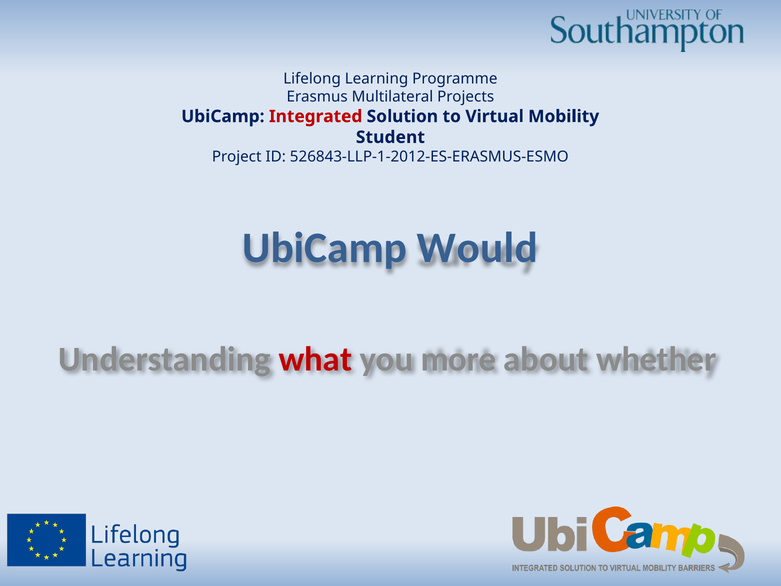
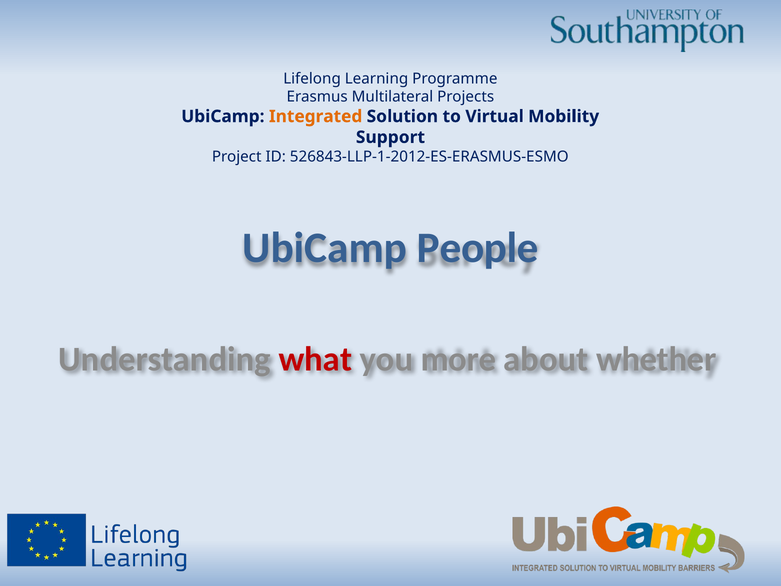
Integrated colour: red -> orange (316, 116)
Student: Student -> Support (390, 137)
Would: Would -> People (478, 248)
